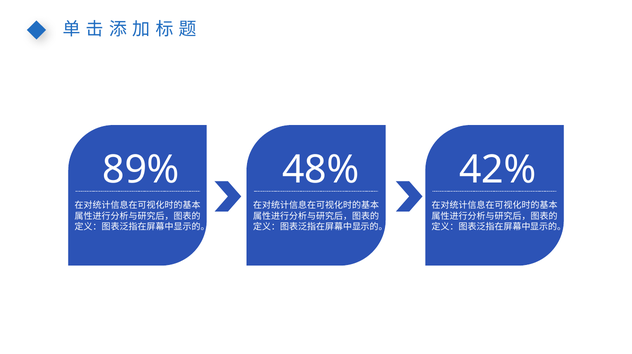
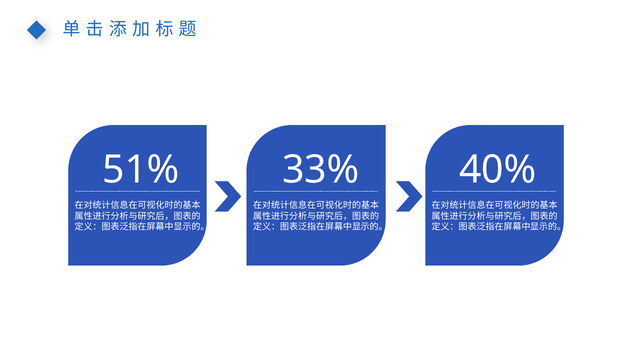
89%: 89% -> 51% (141, 170)
48%: 48% -> 33% (321, 170)
42%: 42% -> 40% (498, 170)
